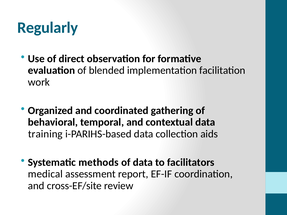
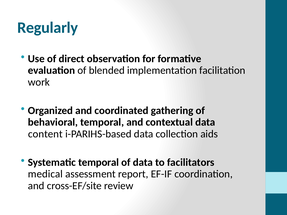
training: training -> content (45, 134)
Systematic methods: methods -> temporal (99, 163)
